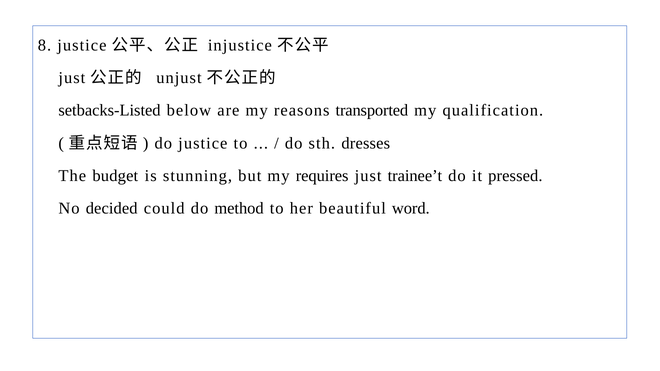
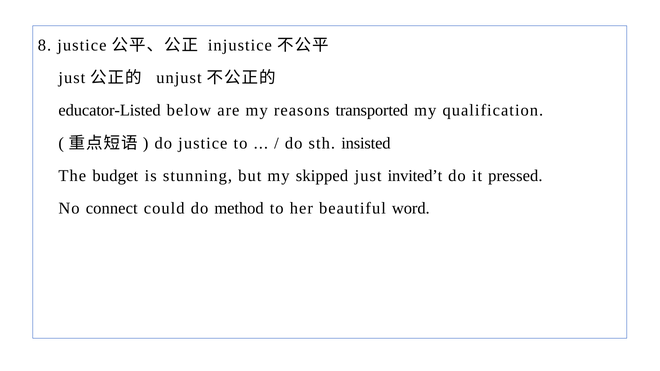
setbacks-Listed: setbacks-Listed -> educator-Listed (110, 111)
dresses: dresses -> insisted (366, 143)
requires: requires -> skipped (322, 176)
trainee’t: trainee’t -> invited’t (415, 176)
decided: decided -> connect (112, 208)
